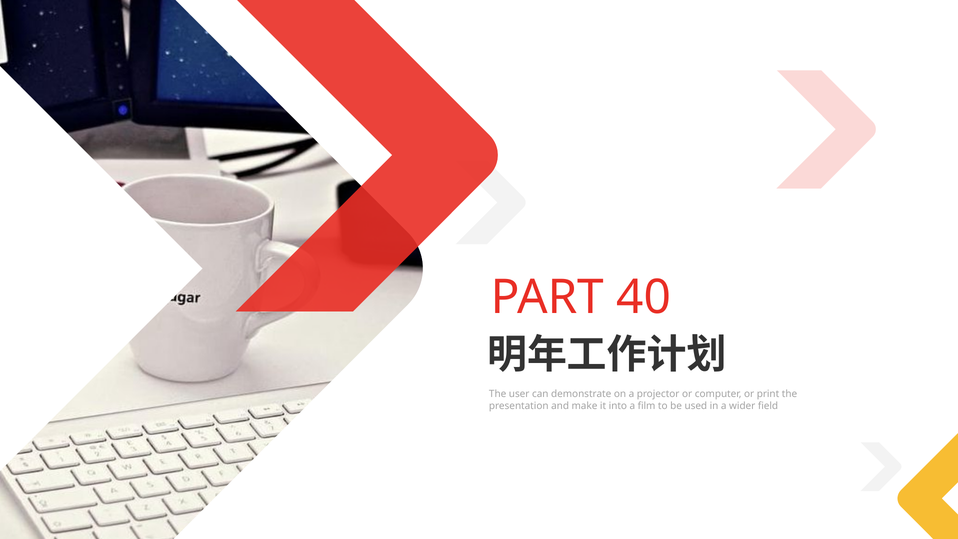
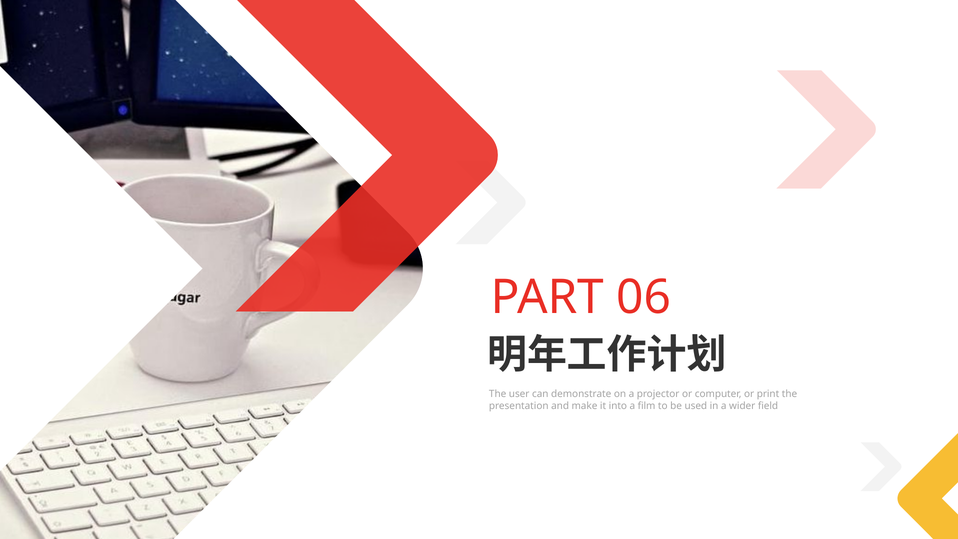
40: 40 -> 06 (644, 297)
